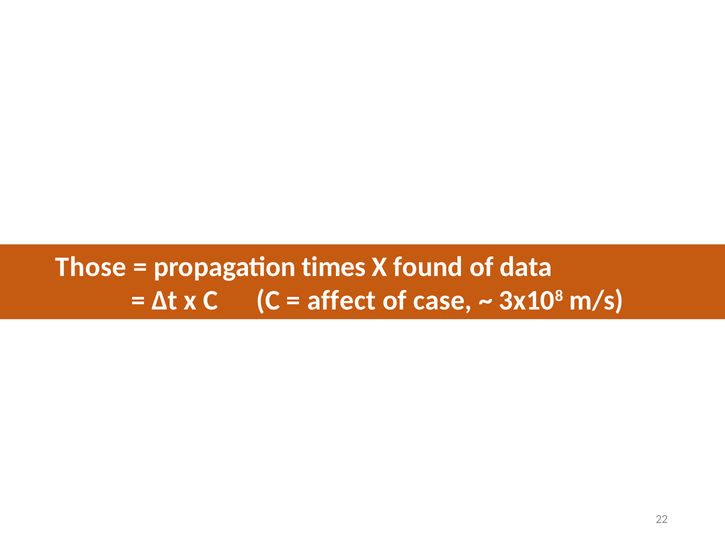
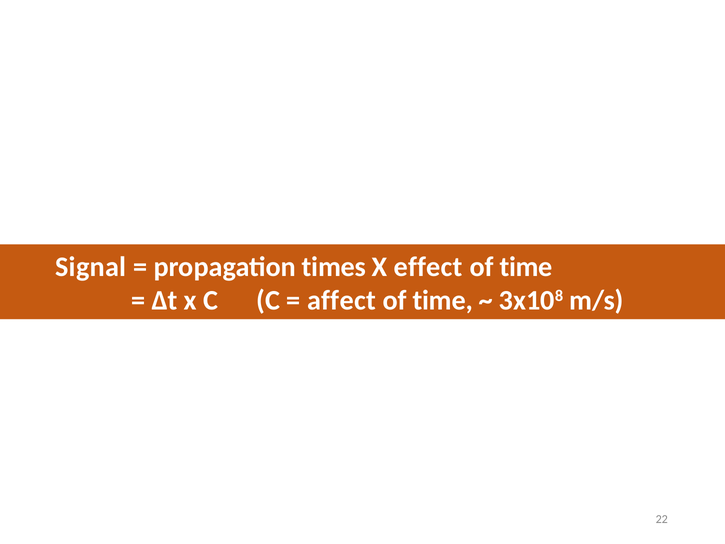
Those: Those -> Signal (91, 267)
found: found -> effect (428, 267)
data: data -> time (526, 267)
case: case -> time (443, 301)
